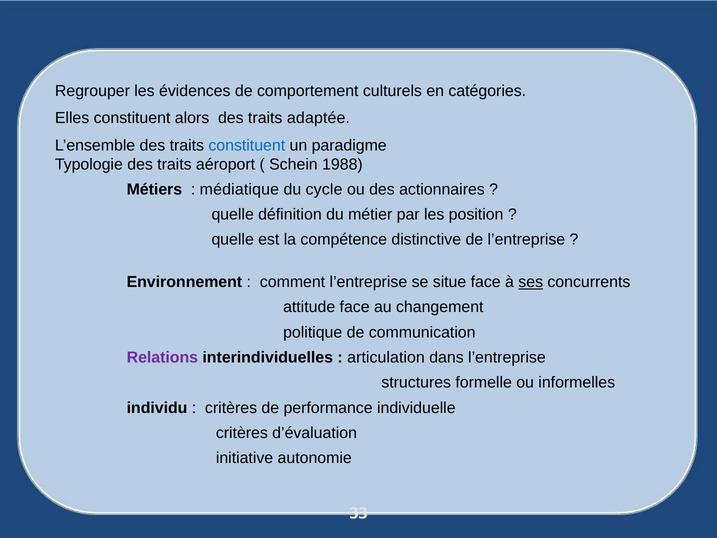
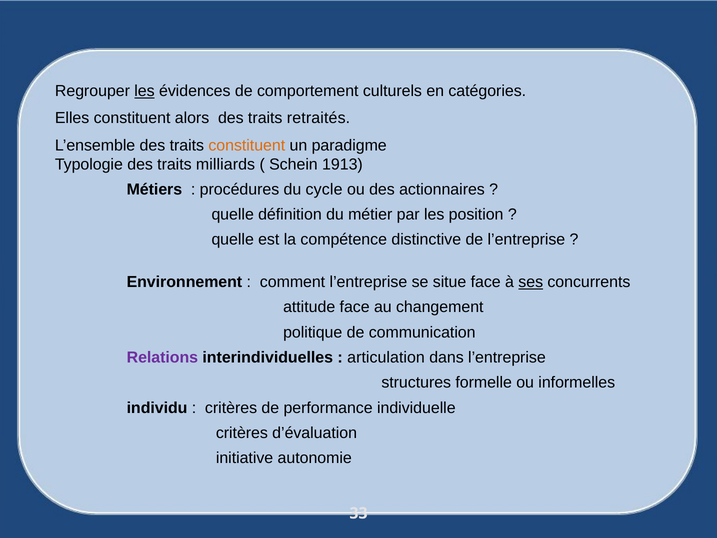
les underline: none -> present (144, 91)
adaptée: adaptée -> retraités (319, 118)
constituent colour: blue -> orange (247, 145)
aéroport: aéroport -> milliards (226, 164)
1988: 1988 -> 1913 (342, 164)
médiatique: médiatique -> procédures (239, 189)
